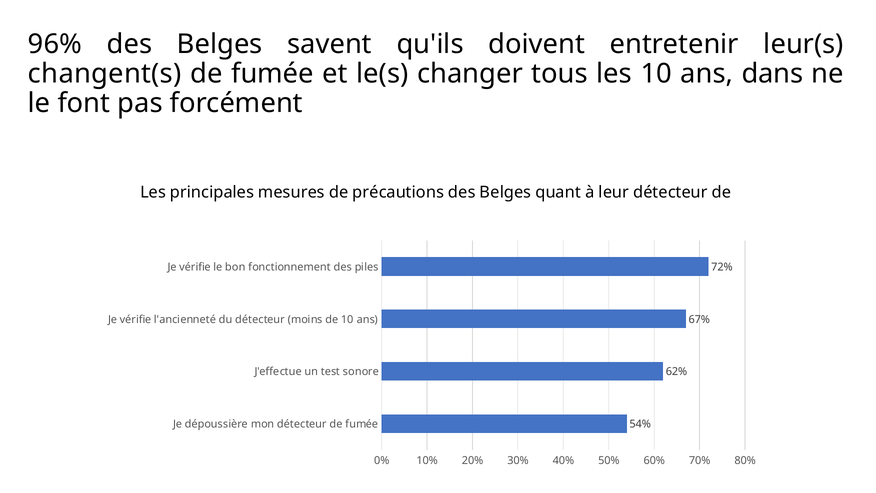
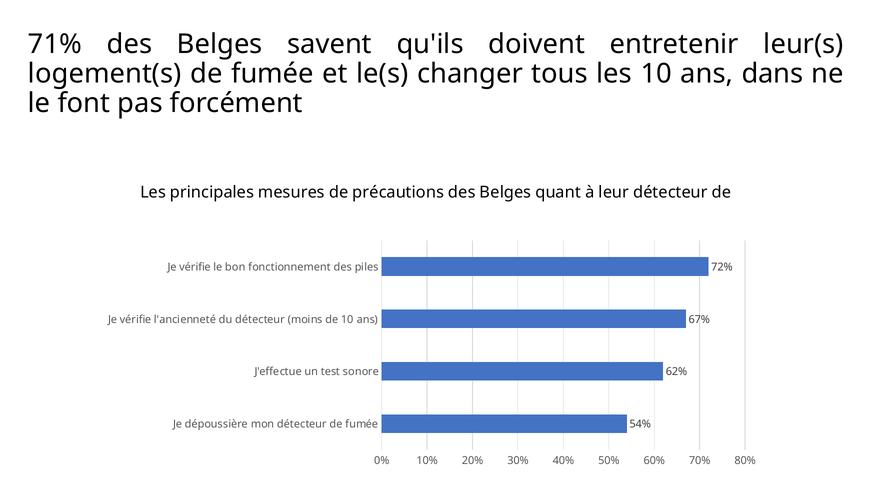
96%: 96% -> 71% (55, 44)
changent(s: changent(s -> logement(s (105, 74)
